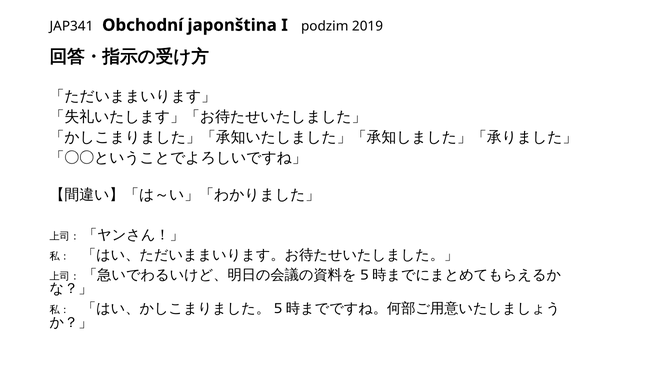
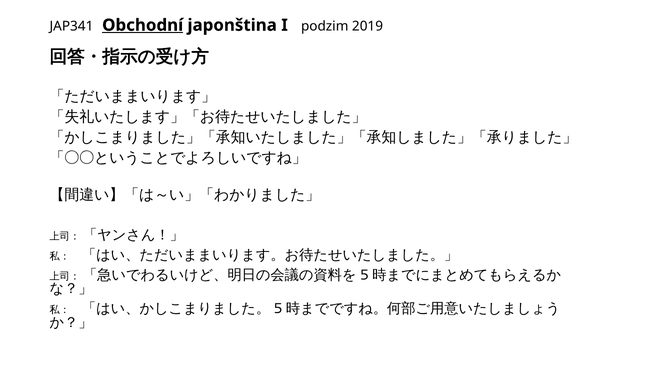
Obchodní underline: none -> present (143, 25)
